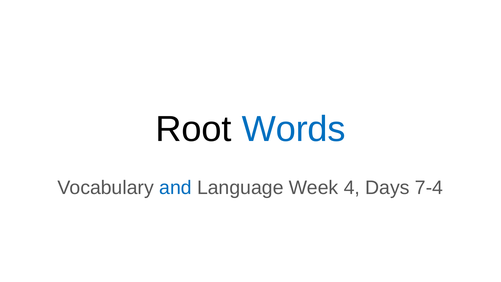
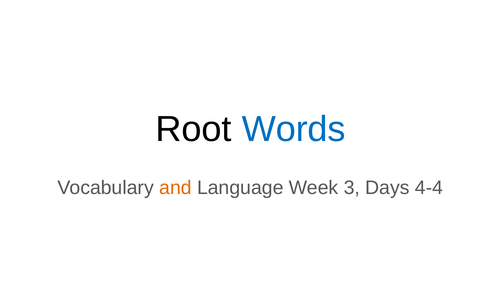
and colour: blue -> orange (175, 187)
4: 4 -> 3 (352, 187)
7-4: 7-4 -> 4-4 (429, 187)
